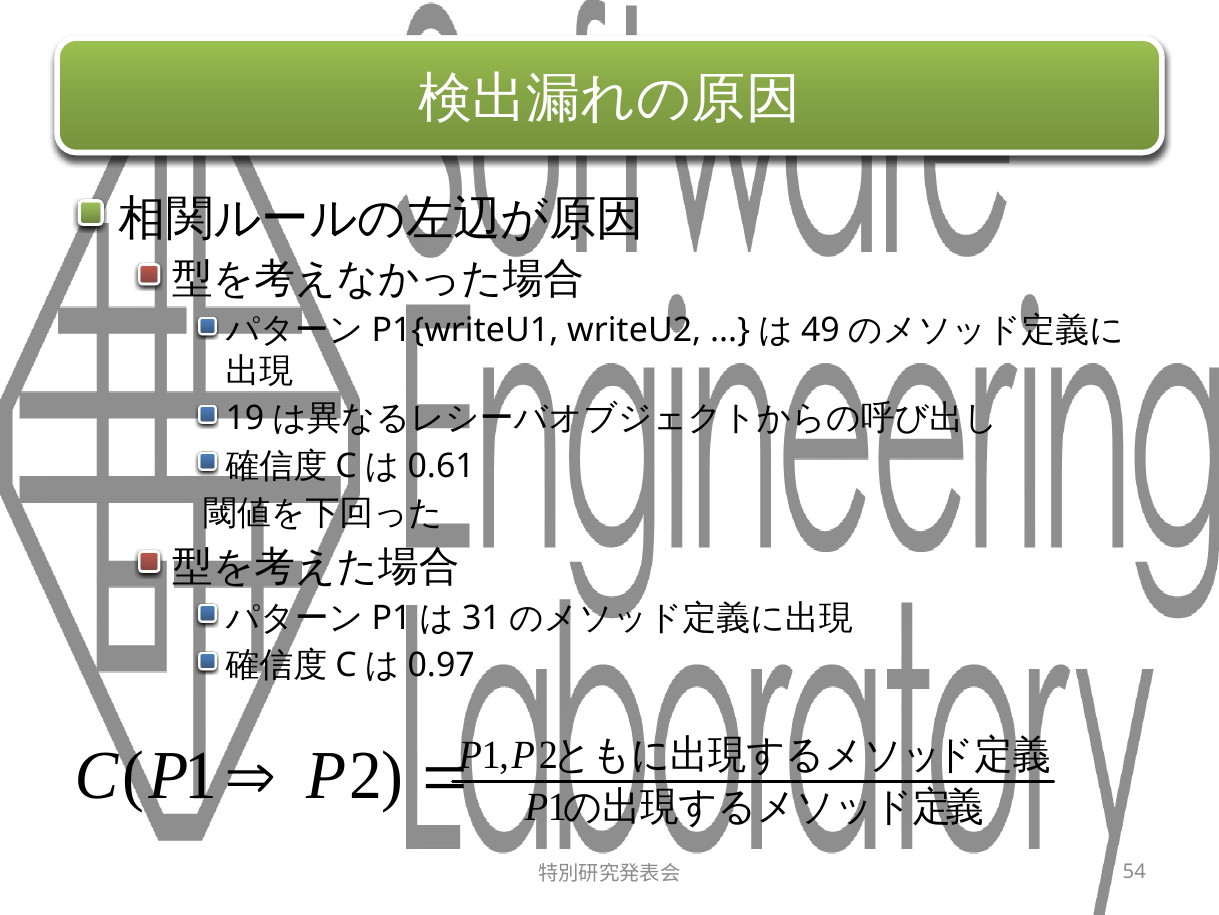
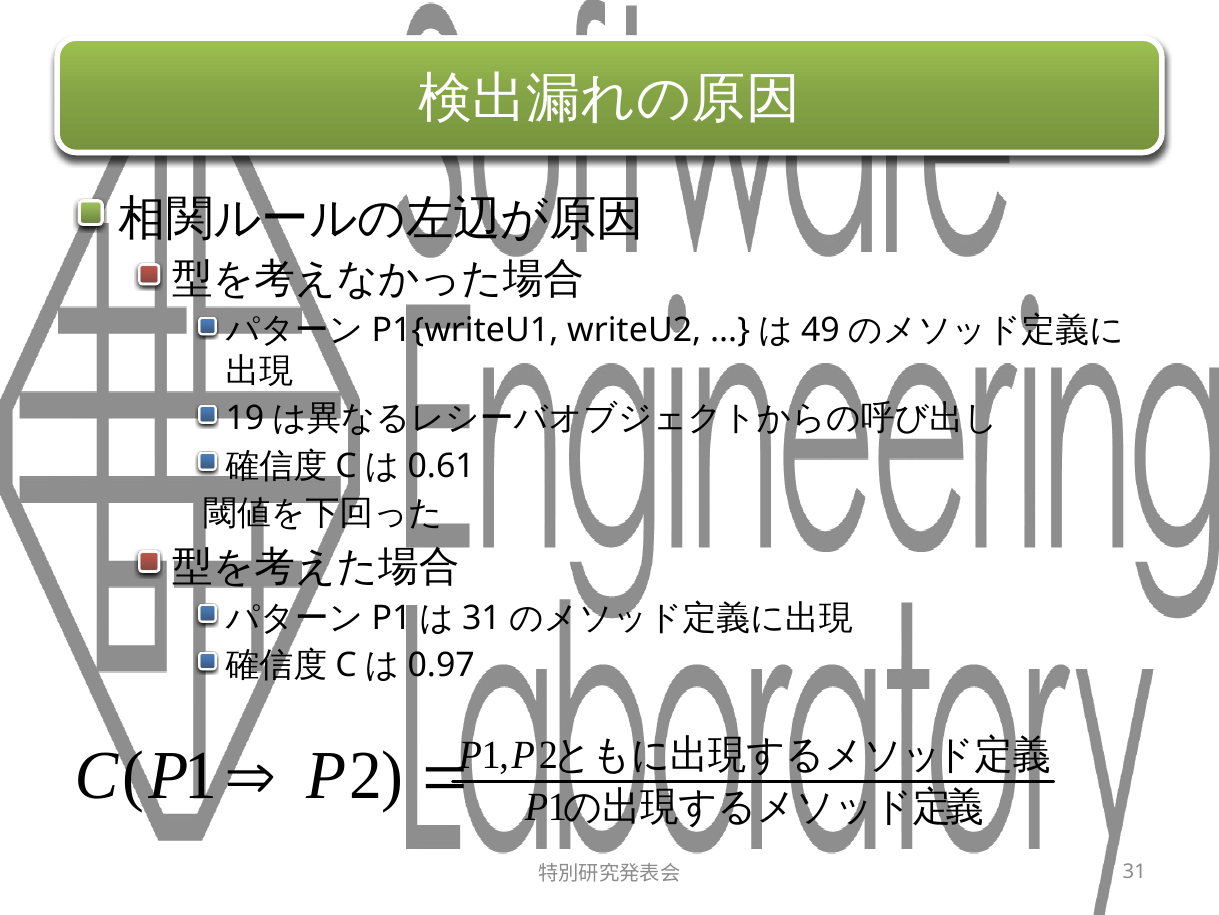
54: 54 -> 31 (1134, 871)
